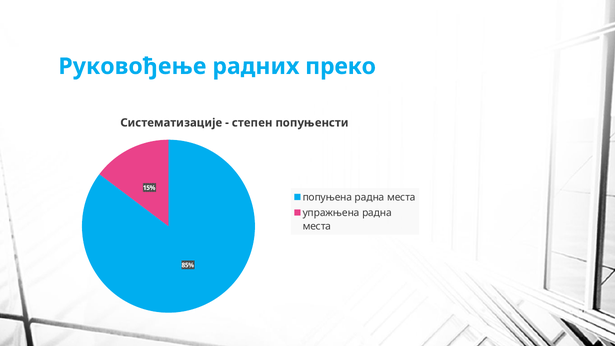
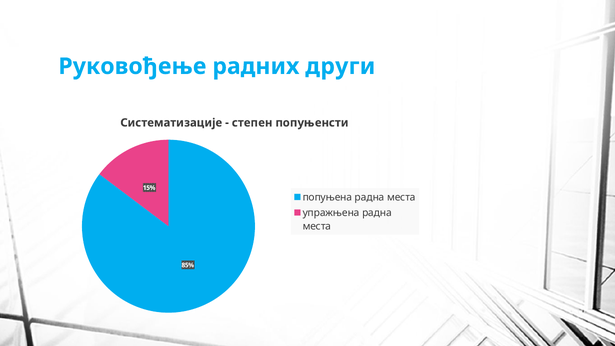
преко: преко -> други (340, 66)
